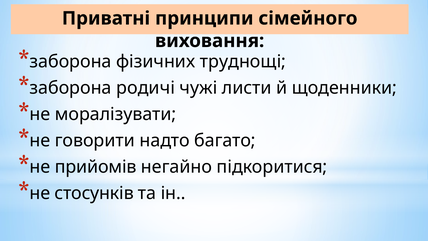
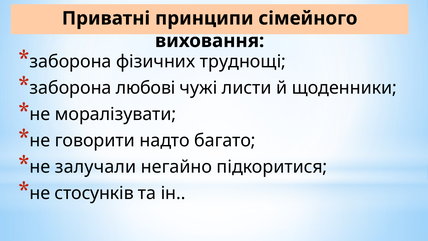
родичі: родичі -> любові (146, 88)
прийомів: прийомів -> залучали (96, 167)
